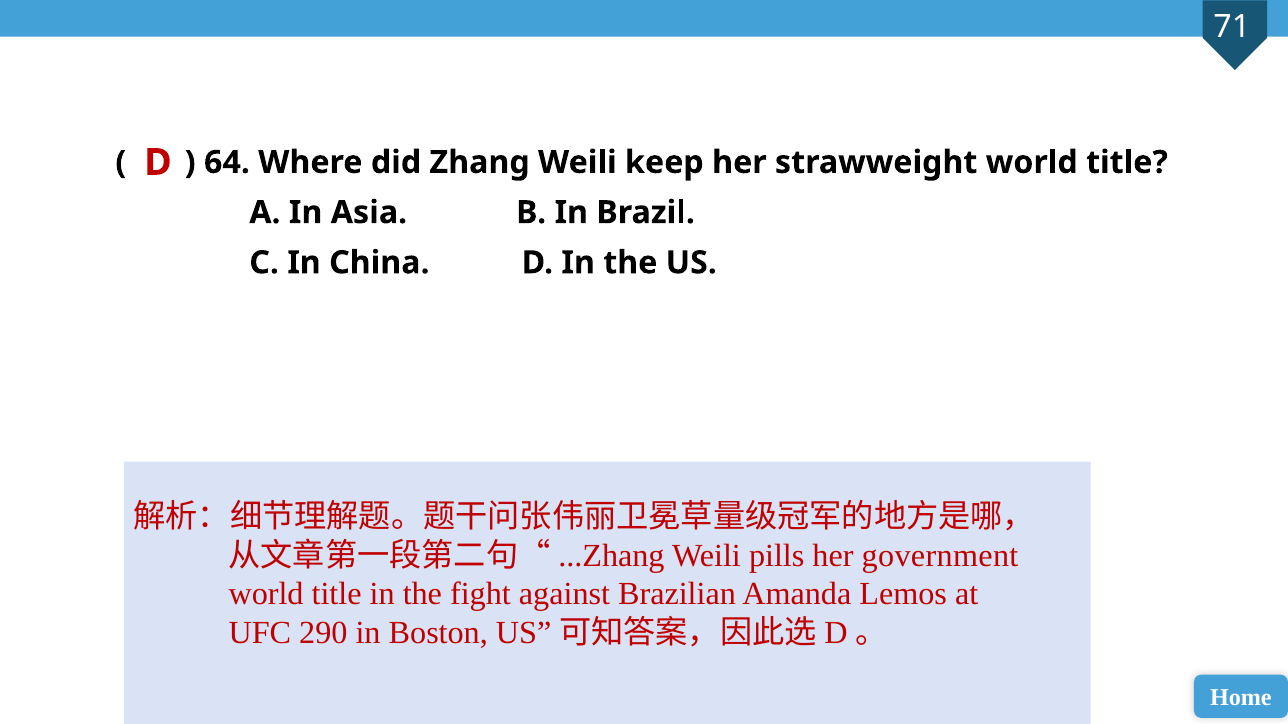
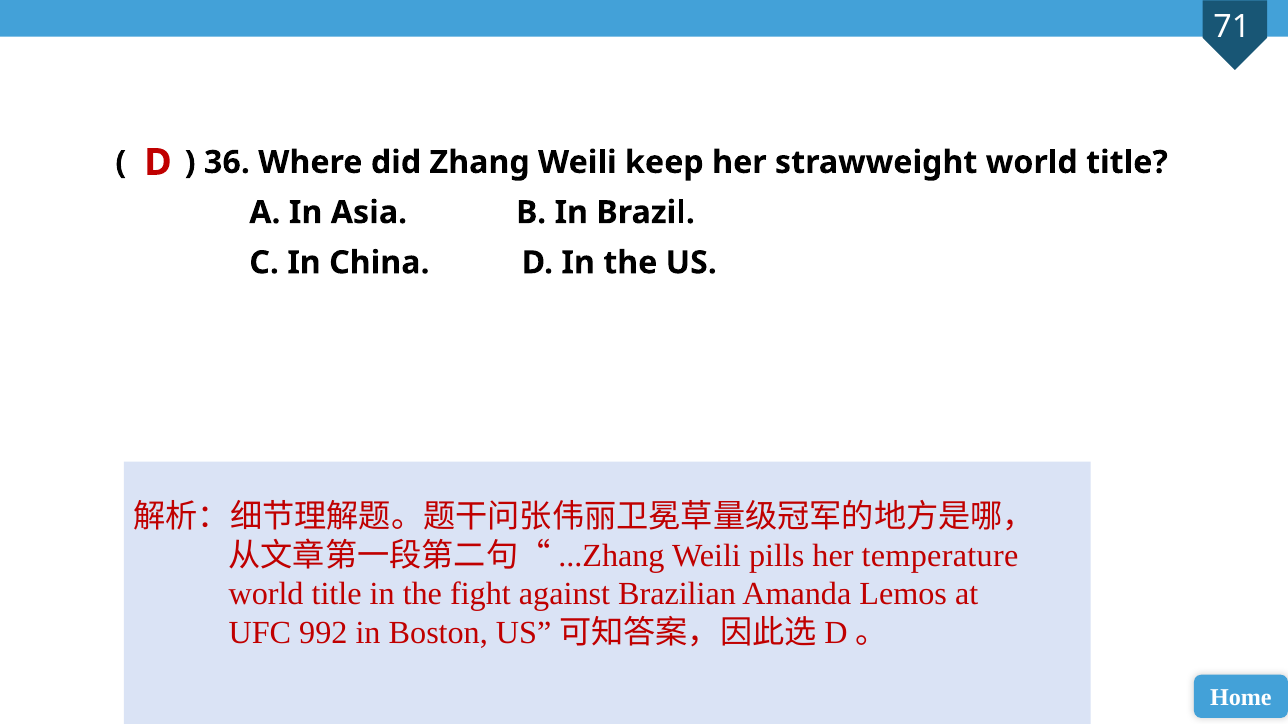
64: 64 -> 36 (227, 162)
government: government -> temperature (940, 556)
290: 290 -> 992 (323, 633)
